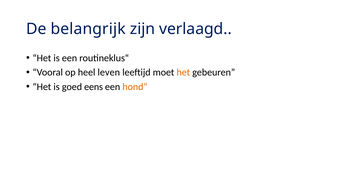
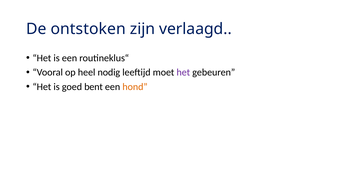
belangrijk: belangrijk -> ontstoken (88, 29)
leven: leven -> nodig (109, 72)
het colour: orange -> purple (183, 72)
eens: eens -> bent (94, 87)
